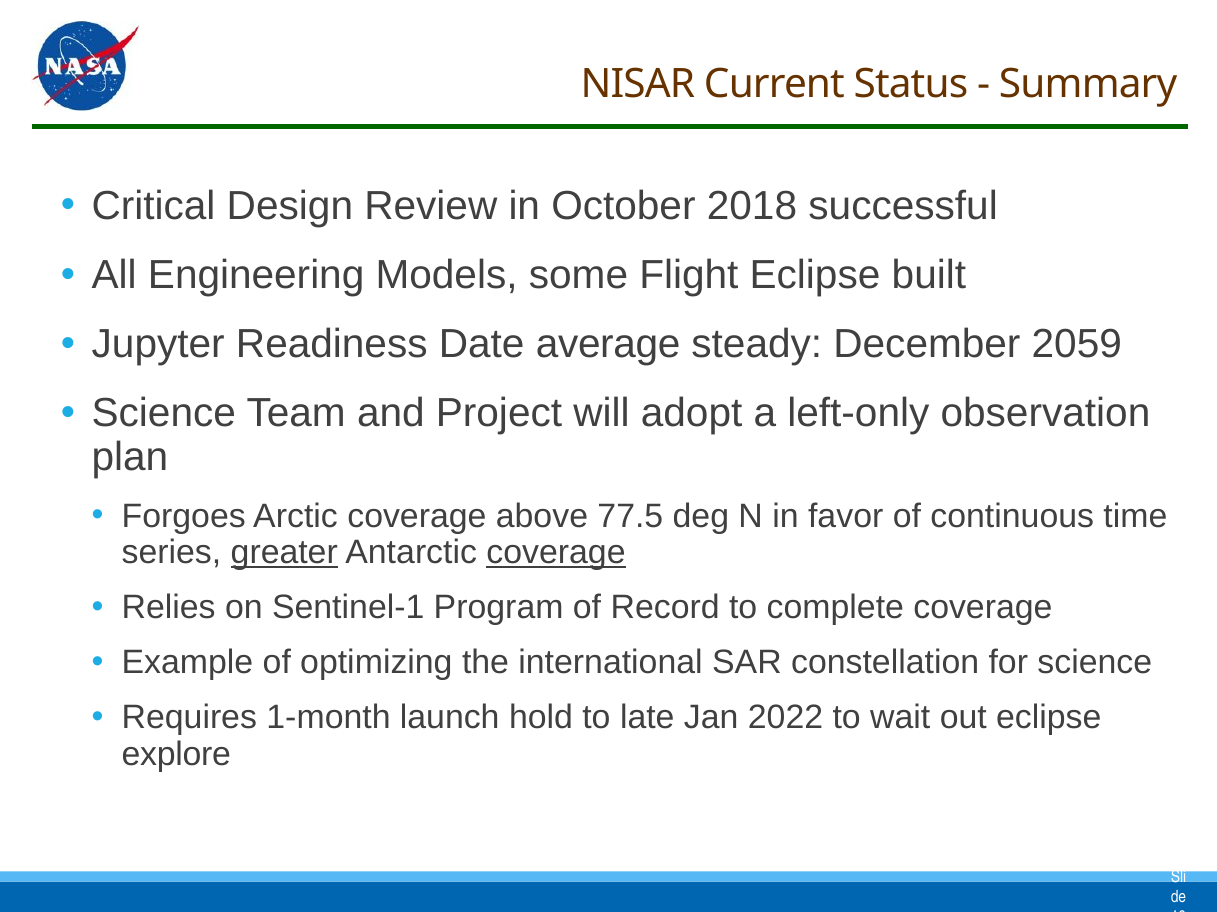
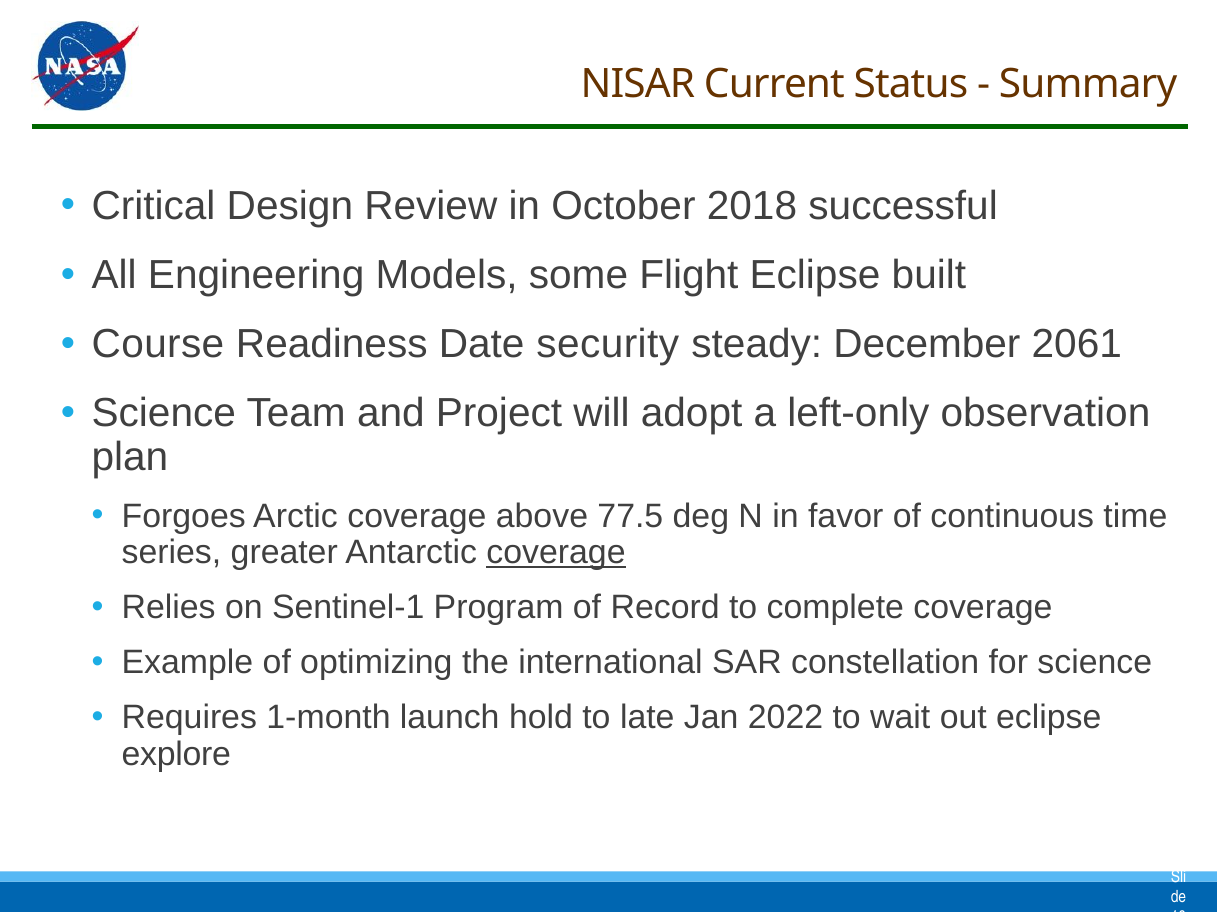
Jupyter: Jupyter -> Course (158, 345)
average: average -> security (608, 345)
2059: 2059 -> 2061 (1077, 345)
greater underline: present -> none (284, 553)
